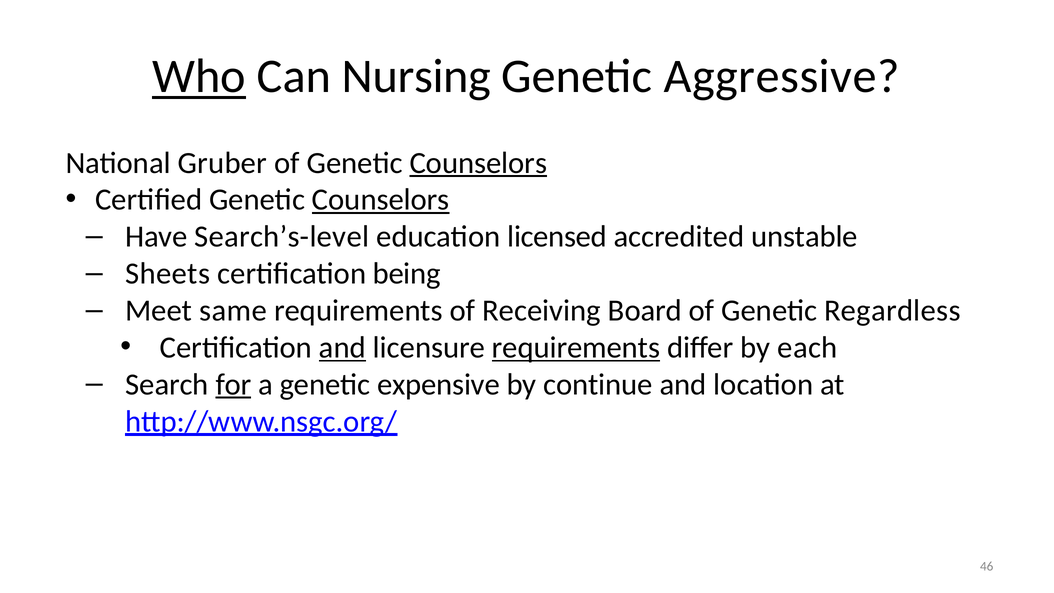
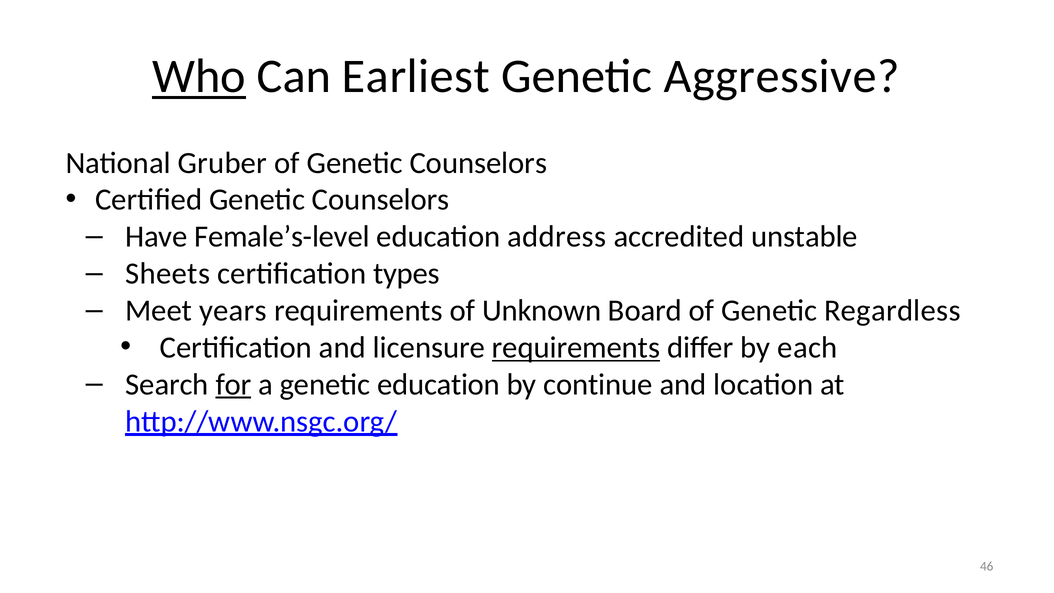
Nursing: Nursing -> Earliest (416, 77)
Counselors underline: present -> none (478, 163)
Counselors underline: present -> none (381, 200)
Search’s-level: Search’s-level -> Female’s-level (282, 237)
licensed: licensed -> address (557, 237)
being: being -> types (407, 274)
same: same -> years (233, 311)
Receiving: Receiving -> Unknown (542, 311)
and underline: present -> none (342, 347)
genetic expensive: expensive -> education (439, 384)
